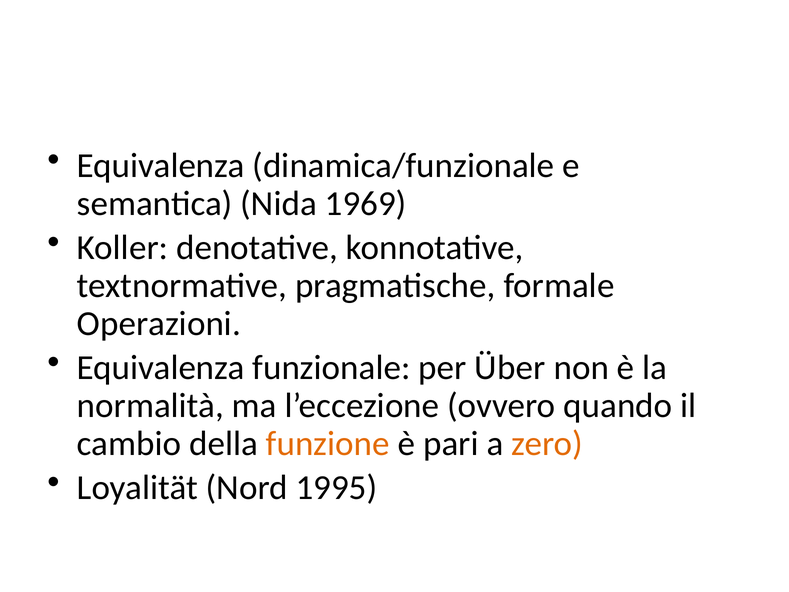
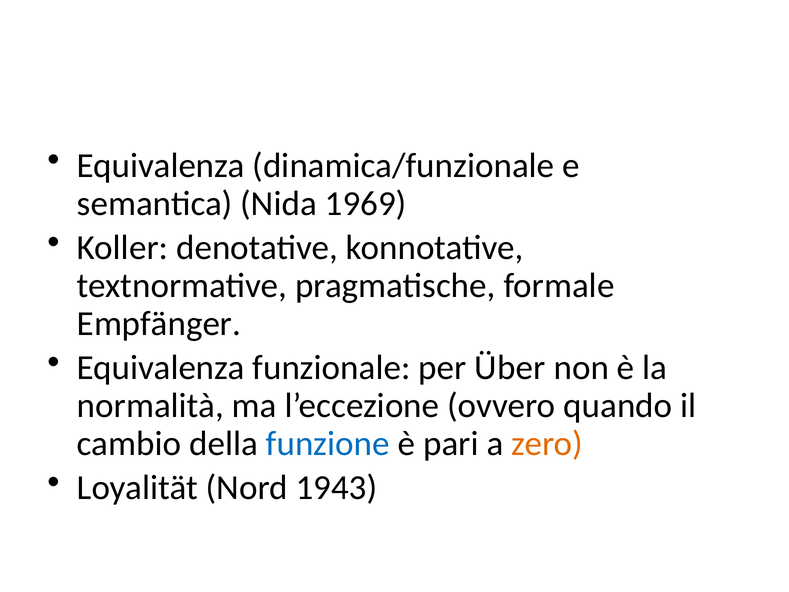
Operazioni: Operazioni -> Empfänger (159, 323)
funzione colour: orange -> blue (328, 443)
1995: 1995 -> 1943 (336, 488)
